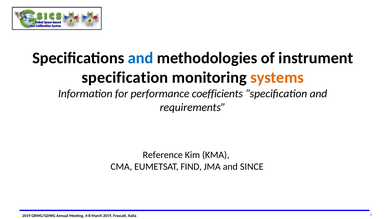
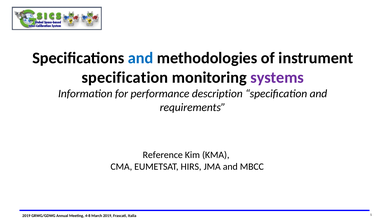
systems colour: orange -> purple (277, 77)
coefficients: coefficients -> description (217, 94)
FIND: FIND -> HIRS (191, 166)
SINCE: SINCE -> MBCC (252, 166)
